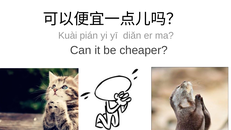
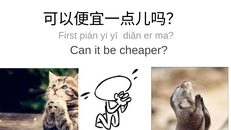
Kuài: Kuài -> First (68, 36)
